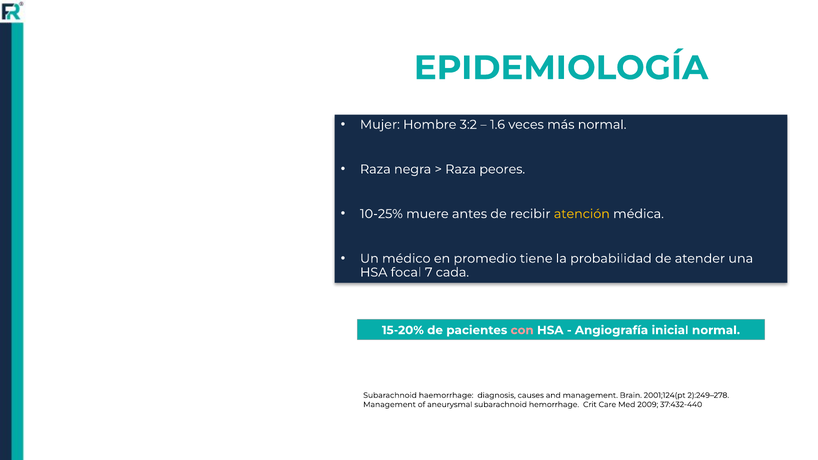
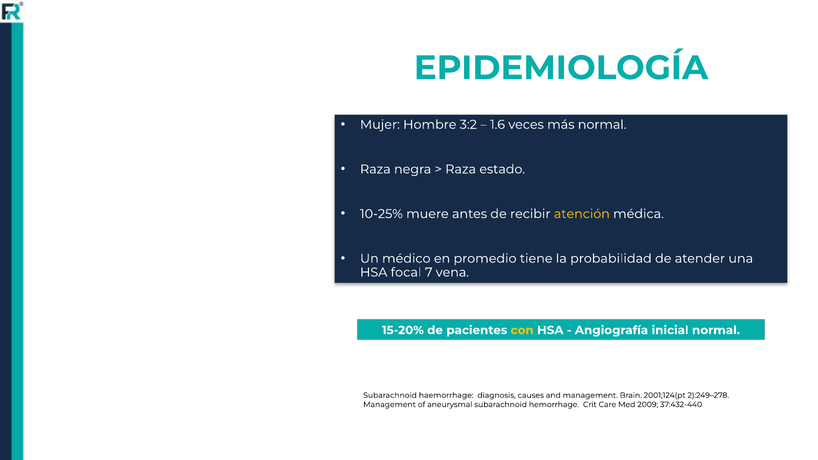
peores: peores -> estado (502, 169)
cada: cada -> vena (452, 272)
con colour: pink -> yellow (522, 330)
